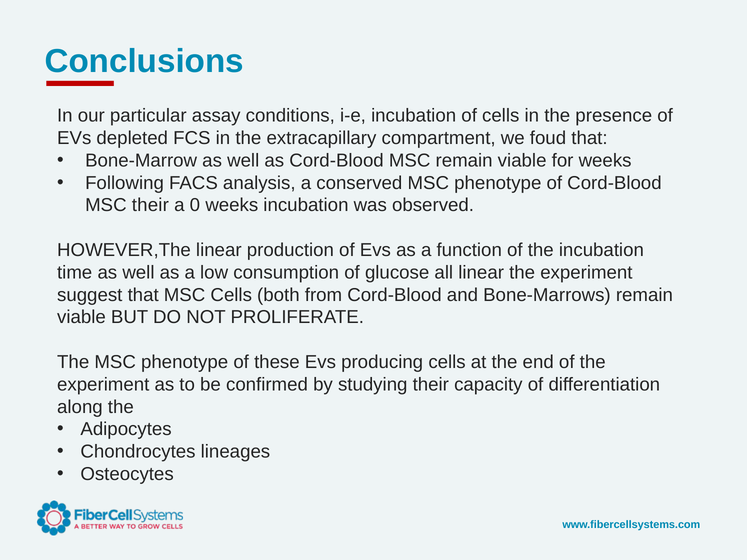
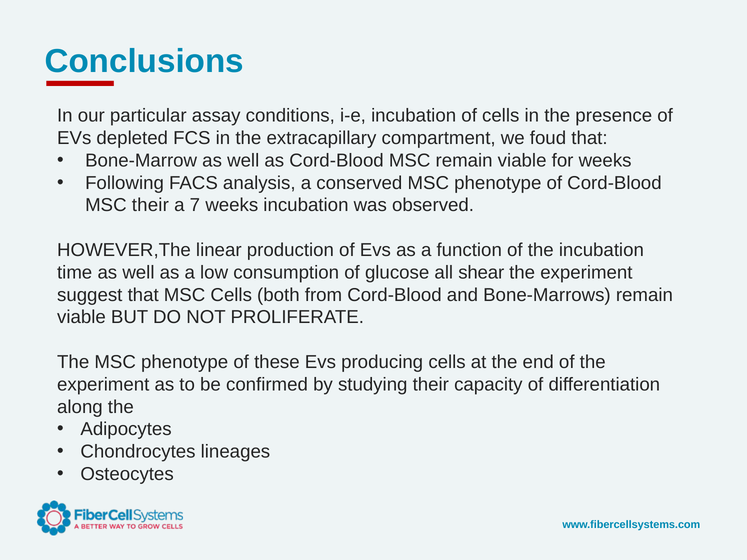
0: 0 -> 7 (195, 205)
all linear: linear -> shear (481, 273)
